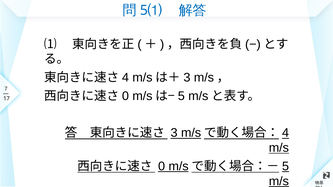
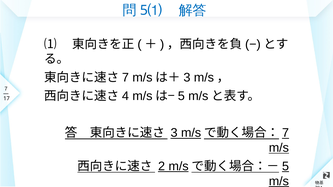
4: 4 -> 7 (125, 78)
0: 0 -> 4 (125, 96)
4: 4 -> 7 (285, 133)
0: 0 -> 2 (162, 166)
